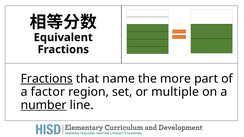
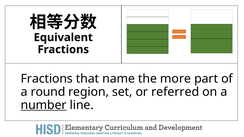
Fractions underline: present -> none (47, 79)
factor: factor -> round (48, 92)
multiple: multiple -> referred (175, 92)
